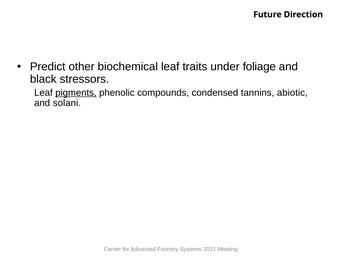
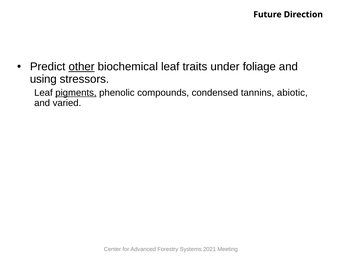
other underline: none -> present (82, 67)
black: black -> using (43, 79)
solani: solani -> varied (67, 103)
